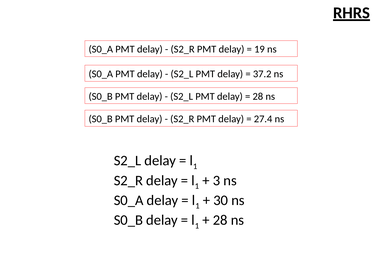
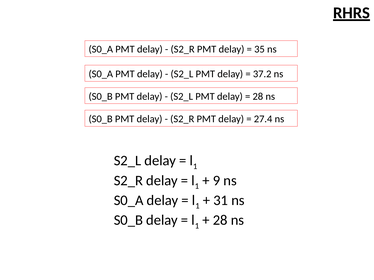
19: 19 -> 35 (259, 49)
3: 3 -> 9 (216, 181)
30: 30 -> 31 (221, 201)
